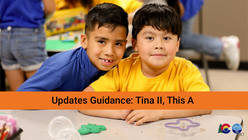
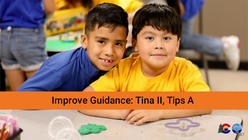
Updates: Updates -> Improve (70, 100)
This: This -> Tips (176, 100)
